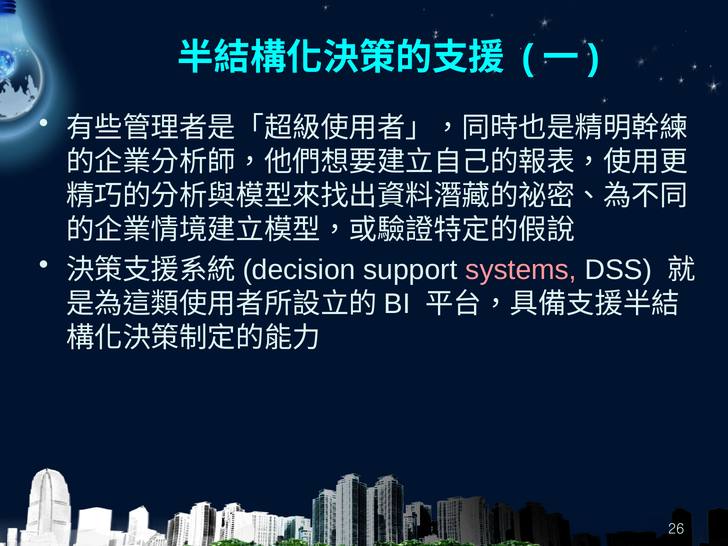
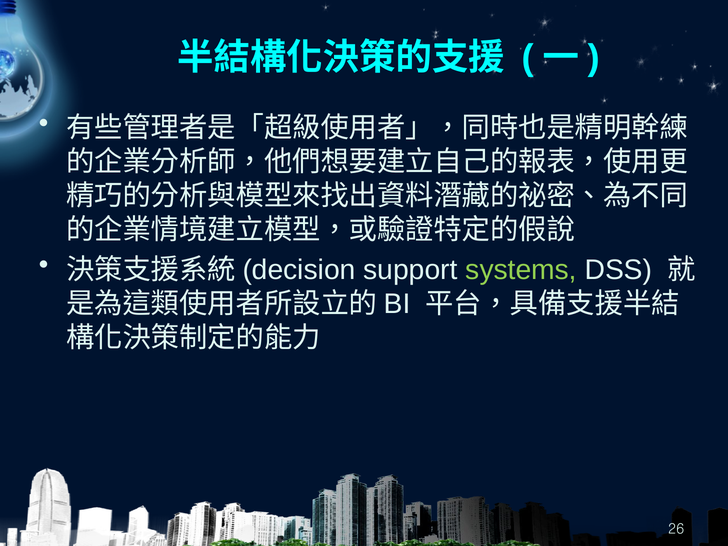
systems colour: pink -> light green (521, 270)
